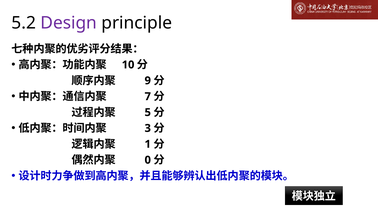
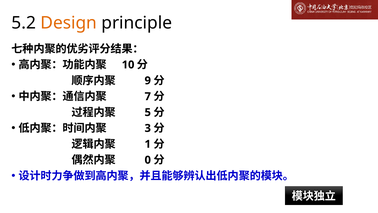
Design colour: purple -> orange (69, 23)
